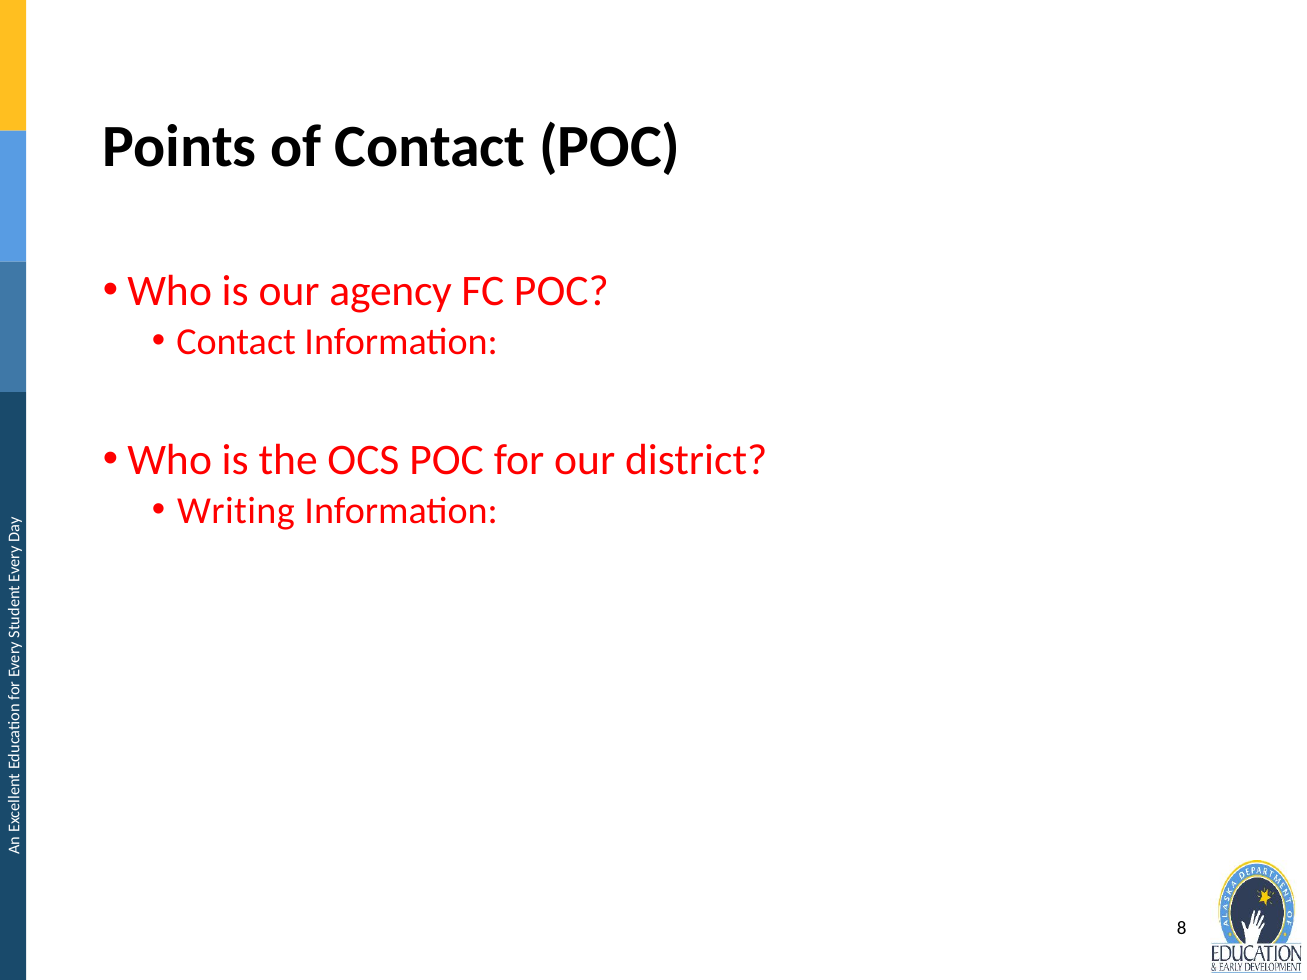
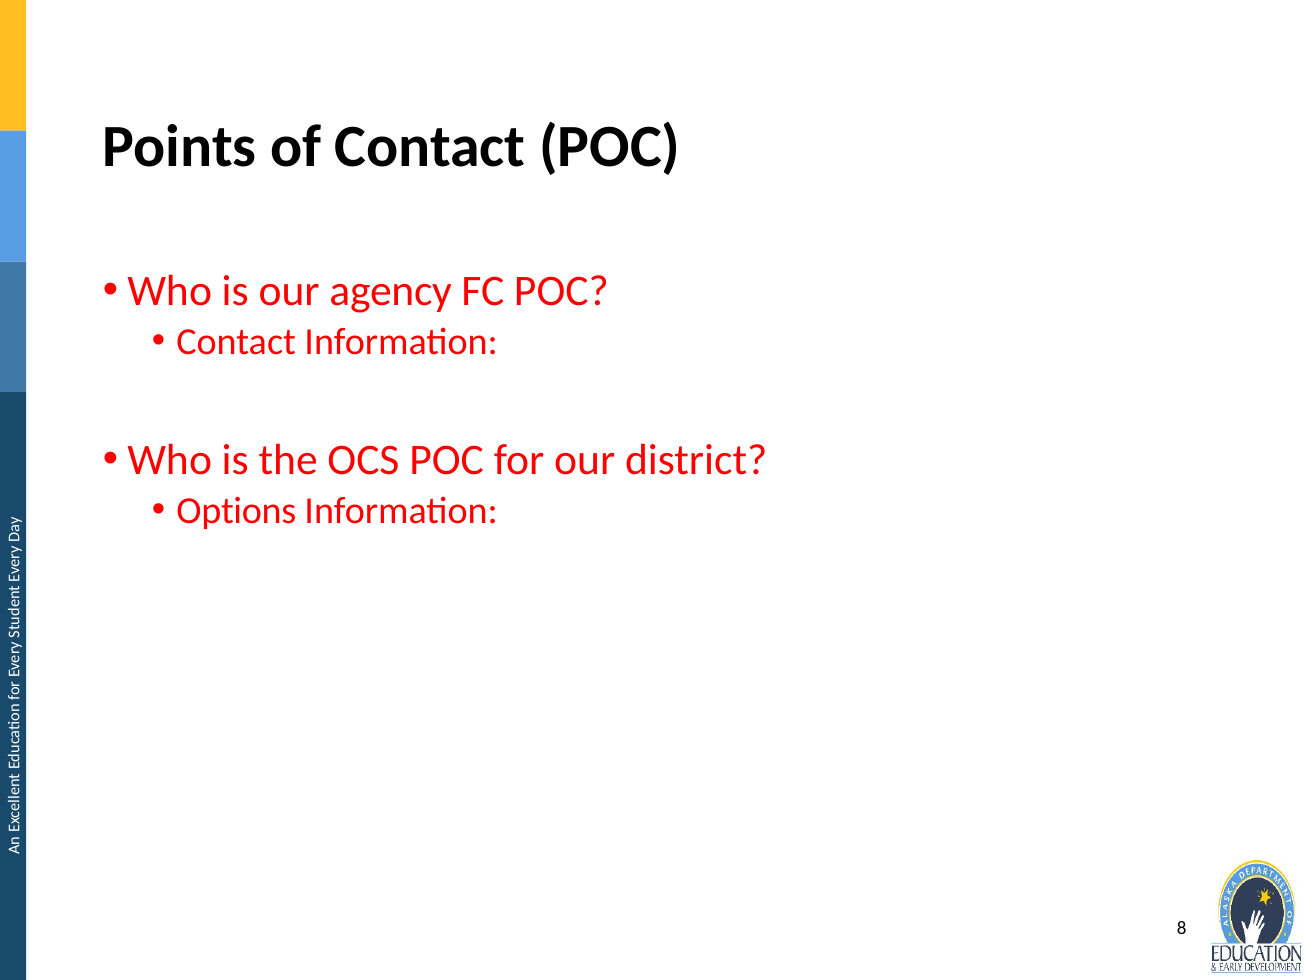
Writing: Writing -> Options (236, 511)
